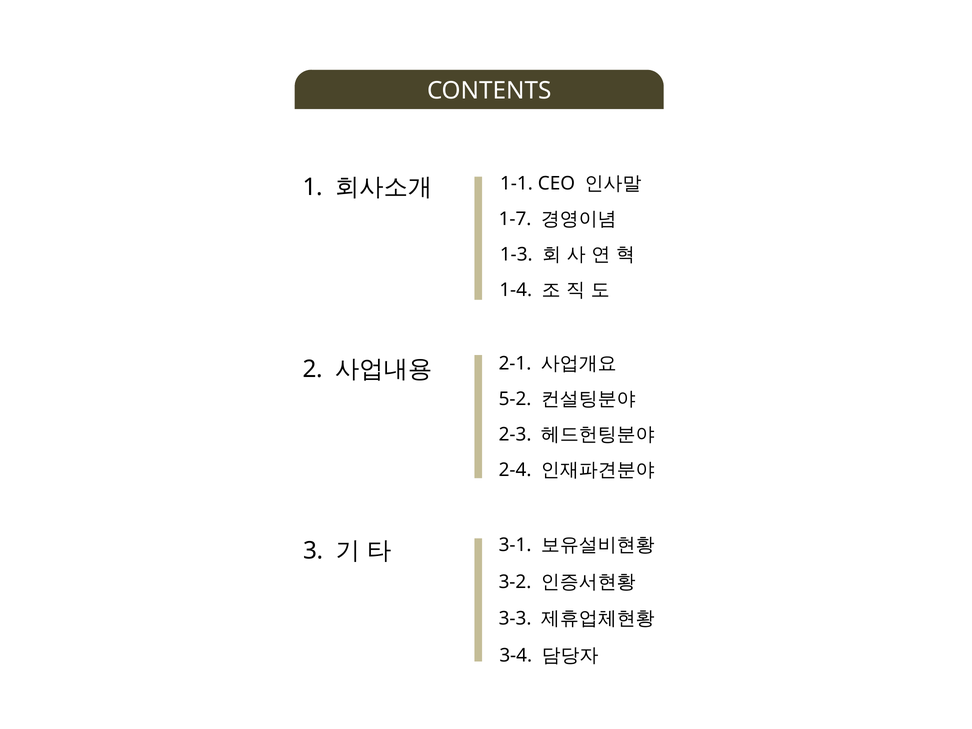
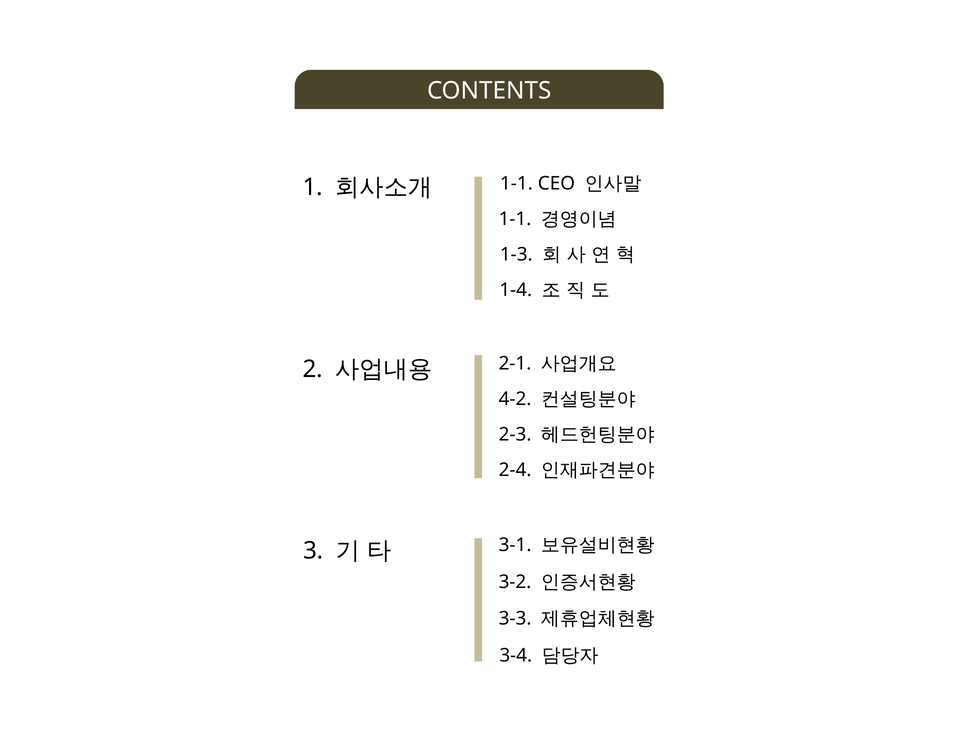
1-7: 1-7 -> 1-1 (515, 219)
5-2: 5-2 -> 4-2 (515, 399)
